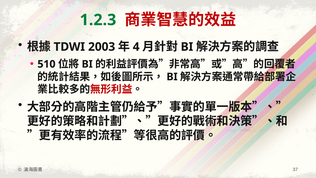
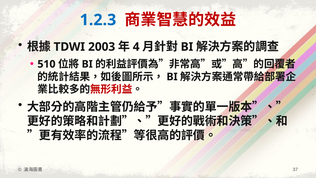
1.2.3 colour: green -> blue (98, 20)
